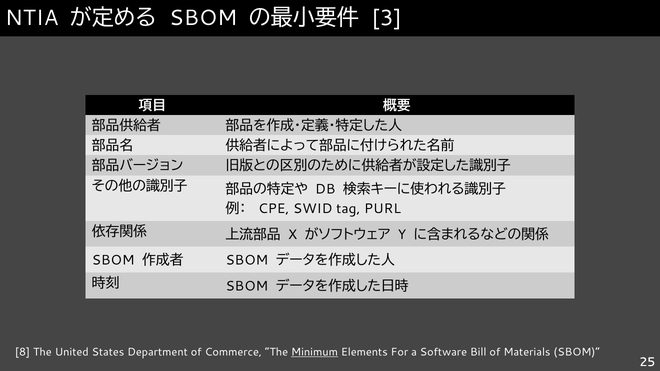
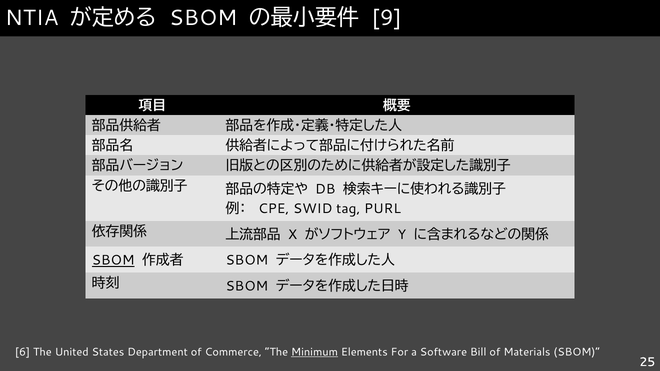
3: 3 -> 9 (387, 18)
SBOM underline: none -> present (113, 261)
8: 8 -> 6 (22, 352)
